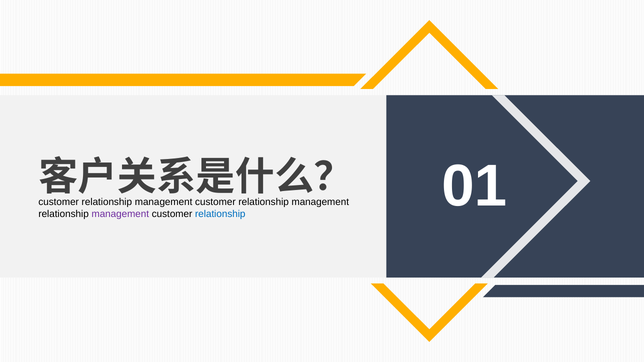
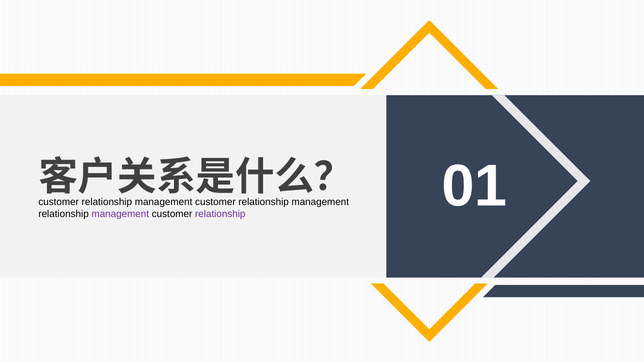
relationship colour: blue -> purple (220, 214)
